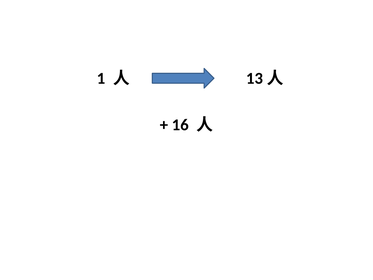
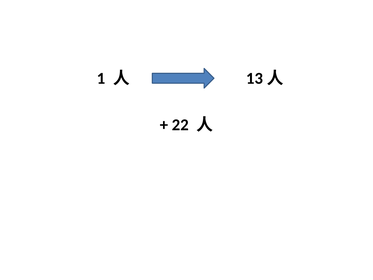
16: 16 -> 22 (180, 125)
